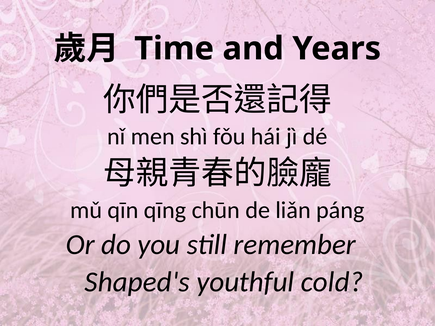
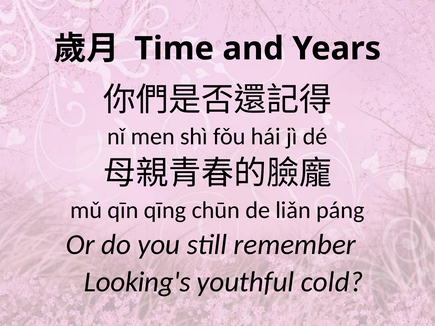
Shaped's: Shaped's -> Looking's (137, 282)
